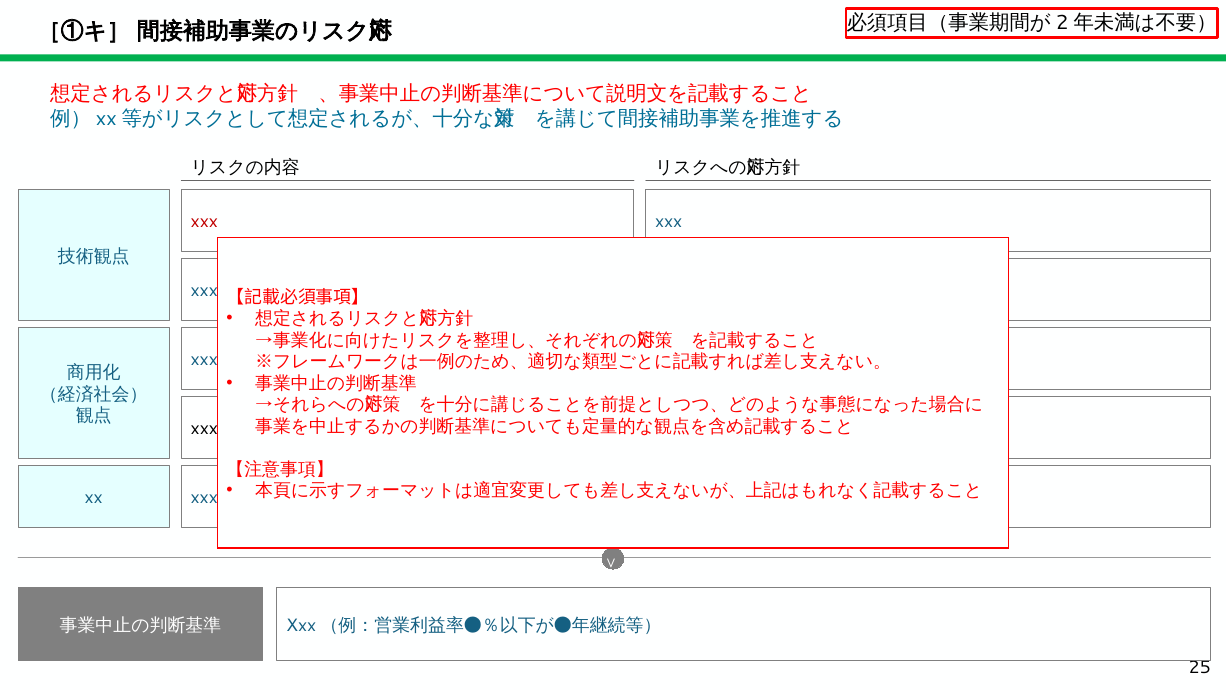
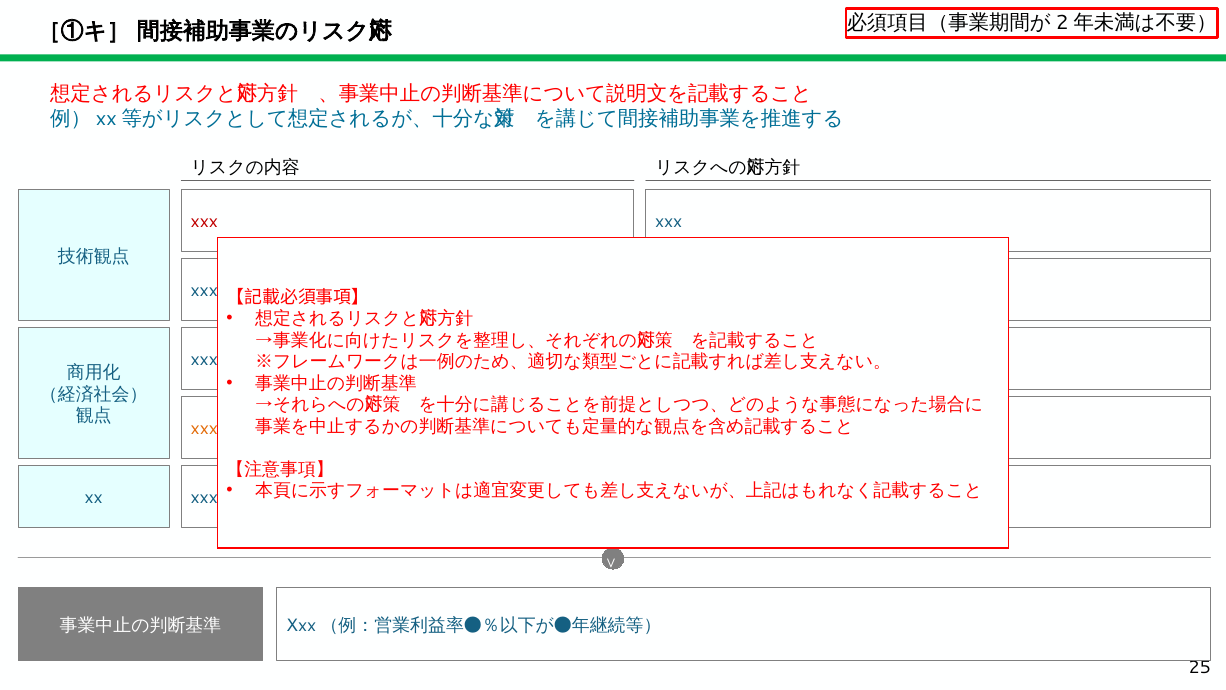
xxx colour: black -> orange (204, 428)
